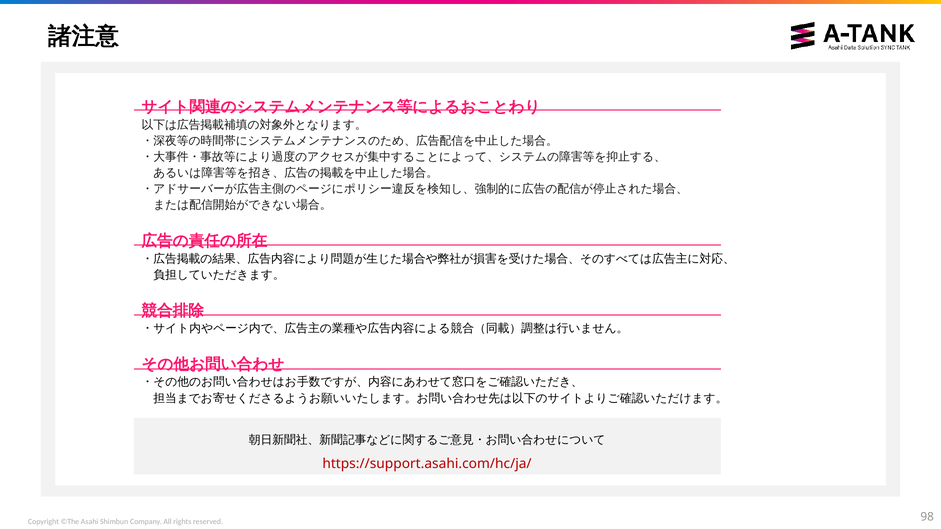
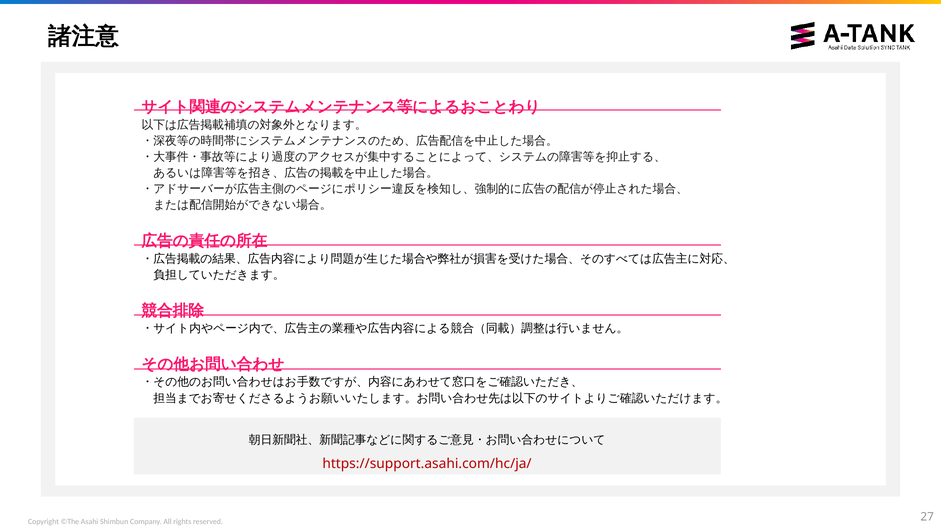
98: 98 -> 27 (927, 517)
